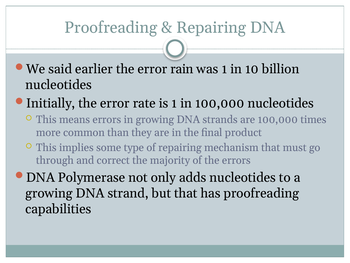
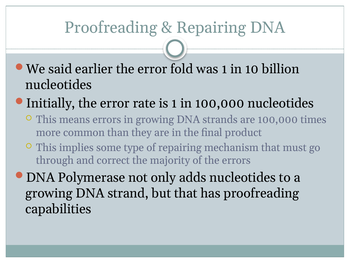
rain: rain -> fold (182, 69)
